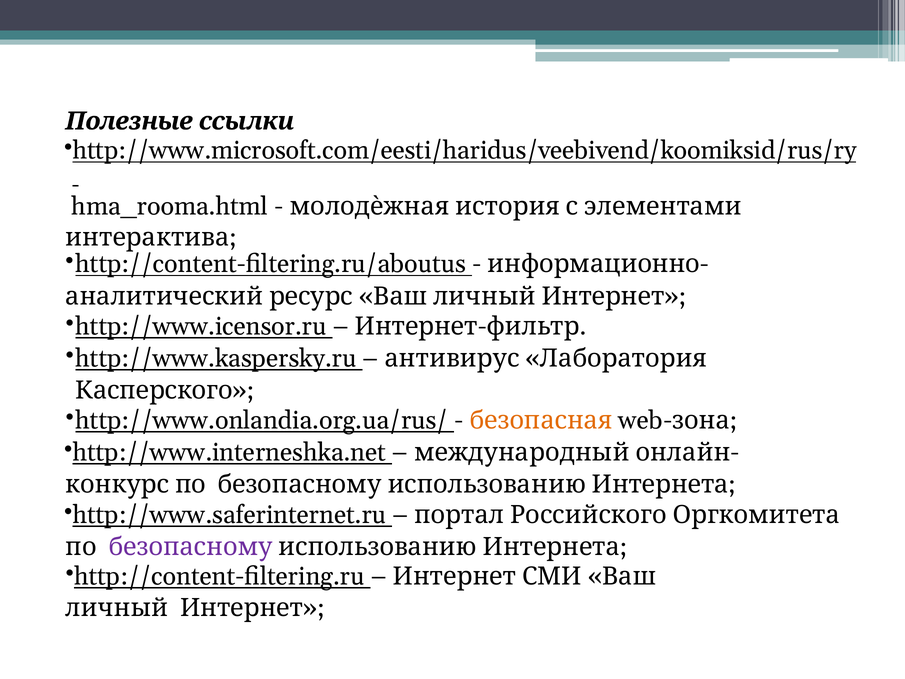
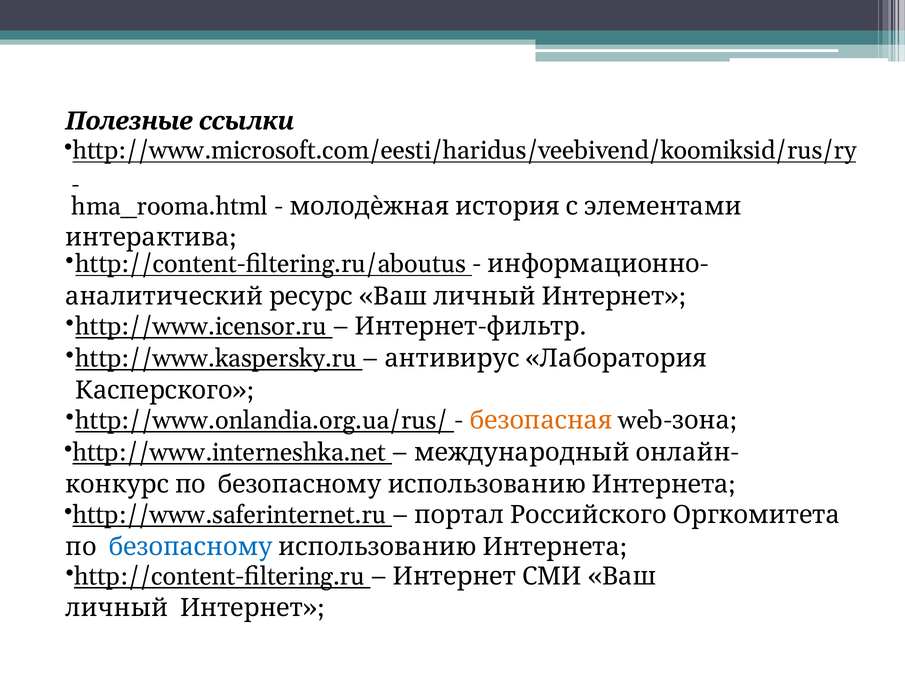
безопасному colour: purple -> blue (191, 547)
